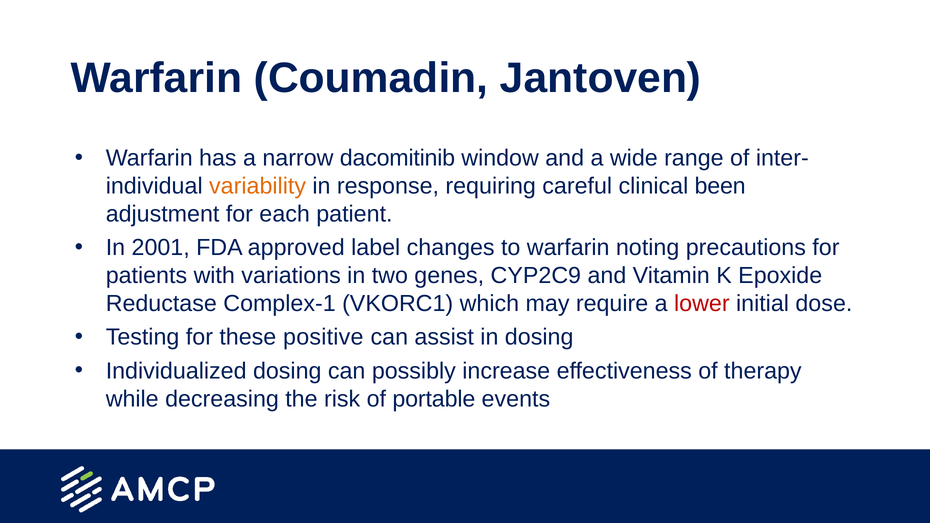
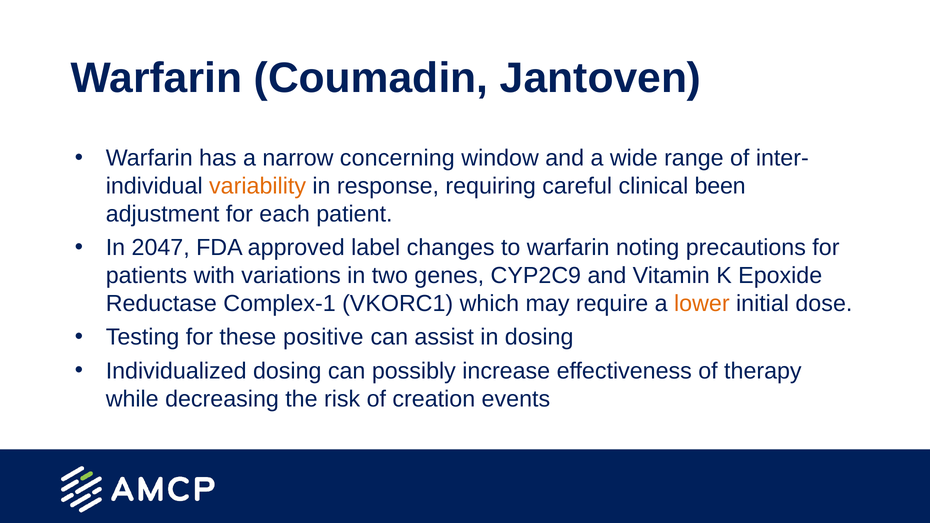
dacomitinib: dacomitinib -> concerning (397, 158)
2001: 2001 -> 2047 (161, 248)
lower colour: red -> orange (702, 304)
portable: portable -> creation (434, 399)
